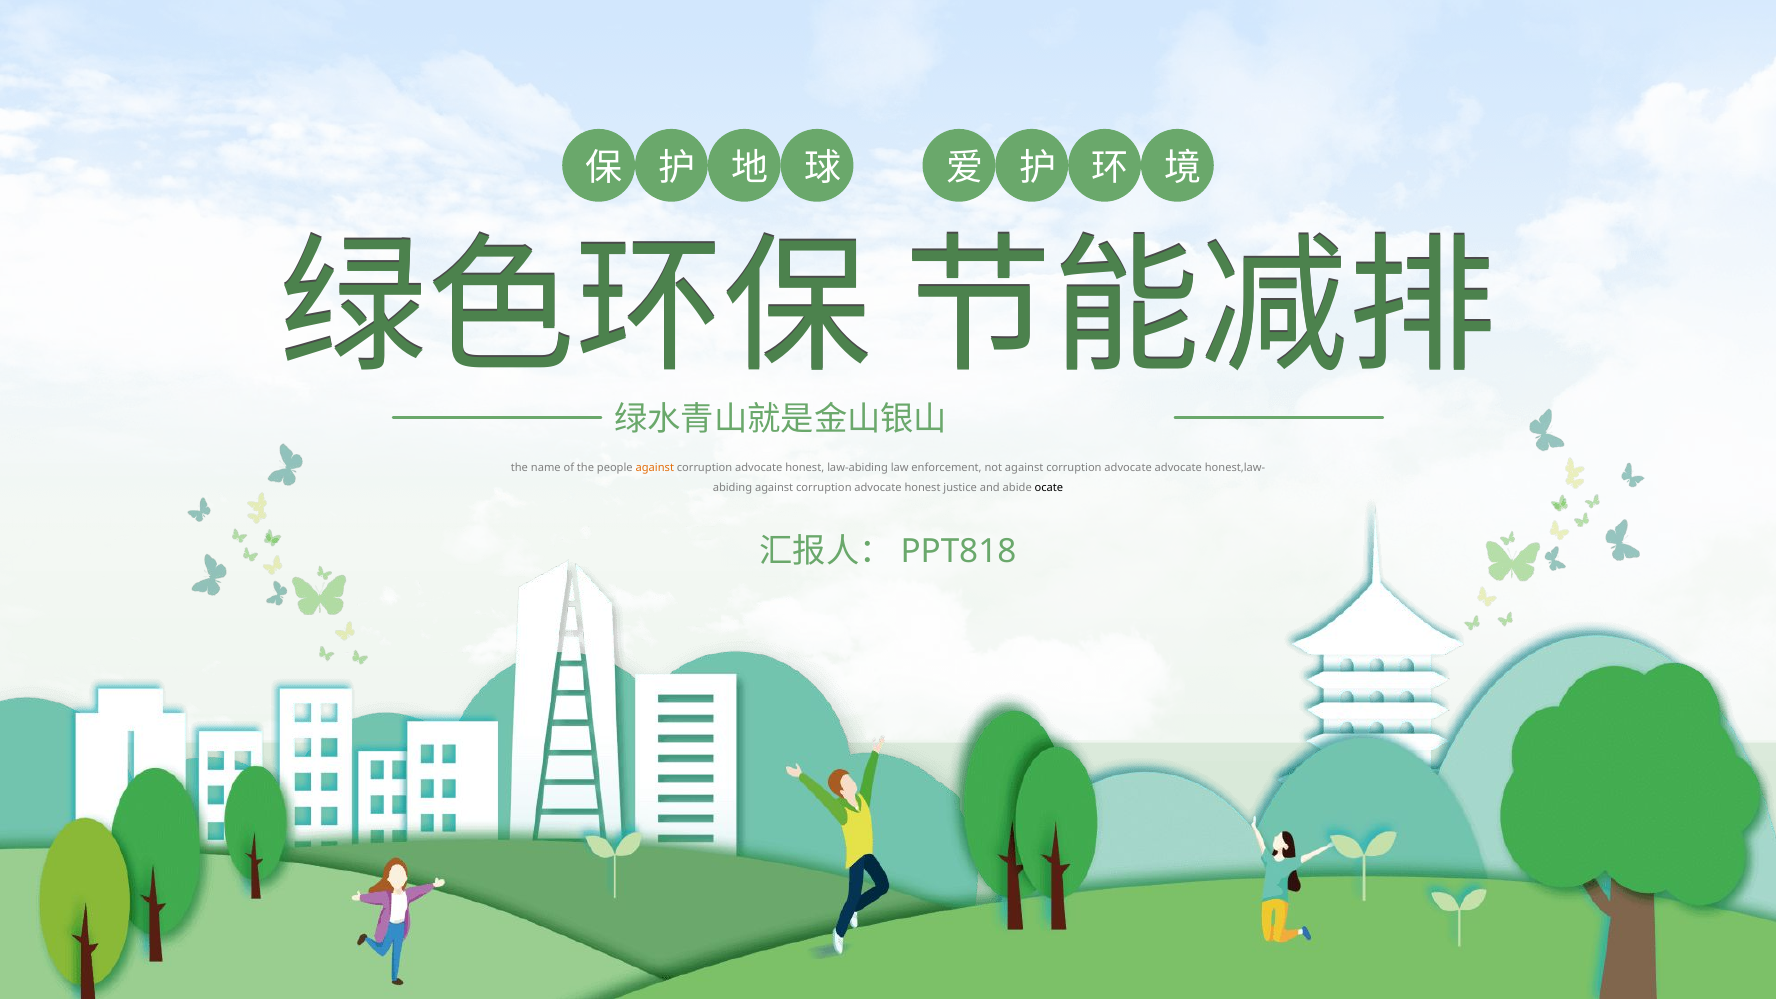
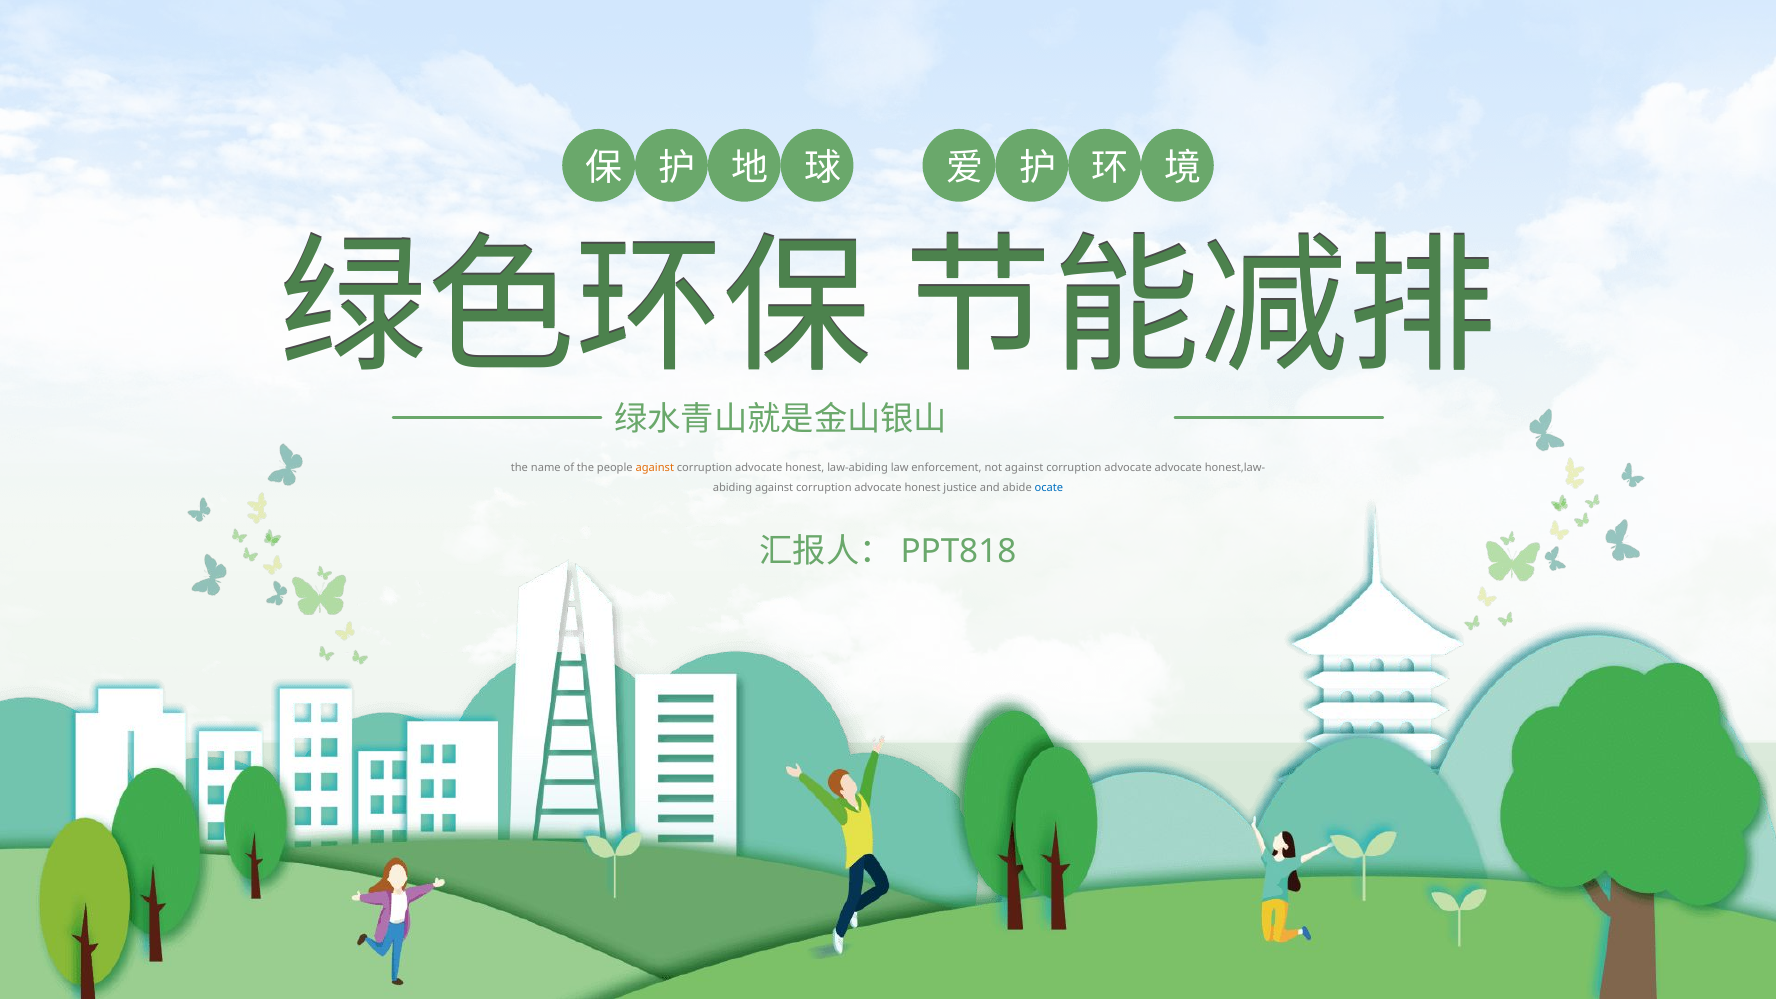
ocate colour: black -> blue (1049, 488)
